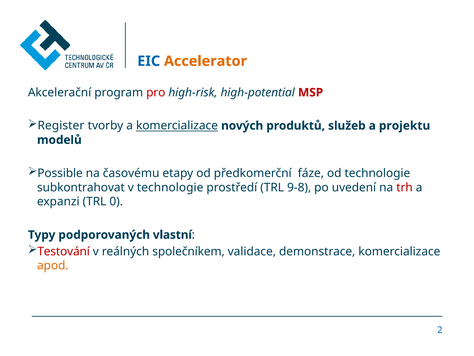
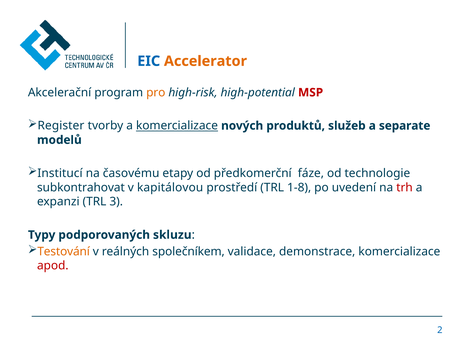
pro colour: red -> orange (156, 92)
projektu: projektu -> separate (405, 126)
Possible: Possible -> Institucí (60, 173)
v technologie: technologie -> kapitálovou (170, 187)
9-8: 9-8 -> 1-8 (299, 187)
0: 0 -> 3 (116, 201)
vlastní: vlastní -> skluzu (172, 235)
Testování colour: red -> orange (64, 251)
apod colour: orange -> red (53, 265)
